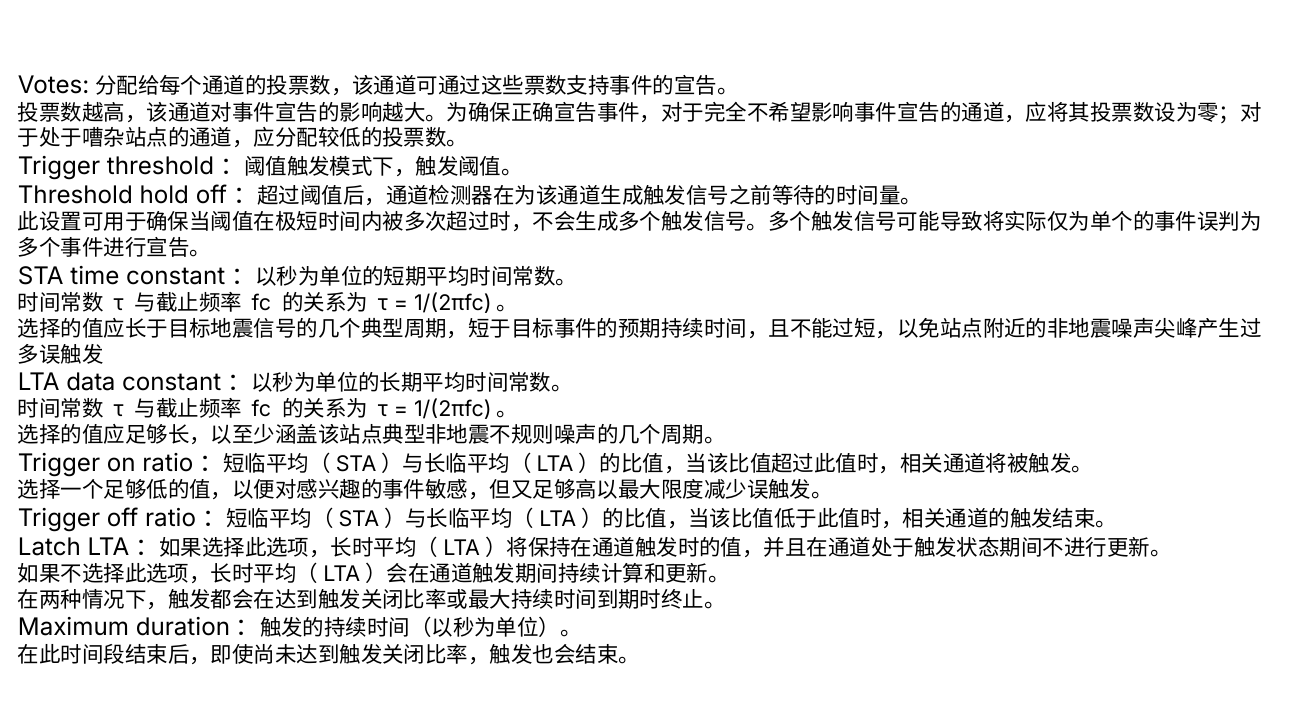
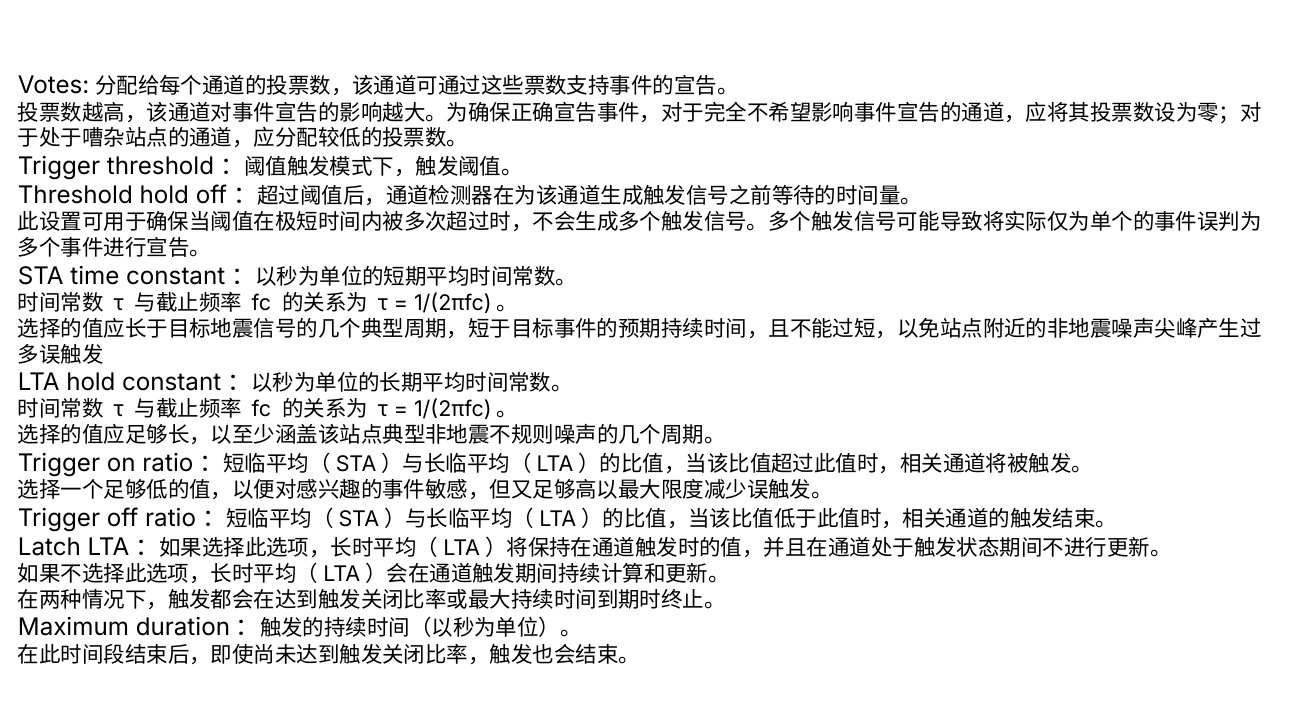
LTA data: data -> hold (91, 382)
